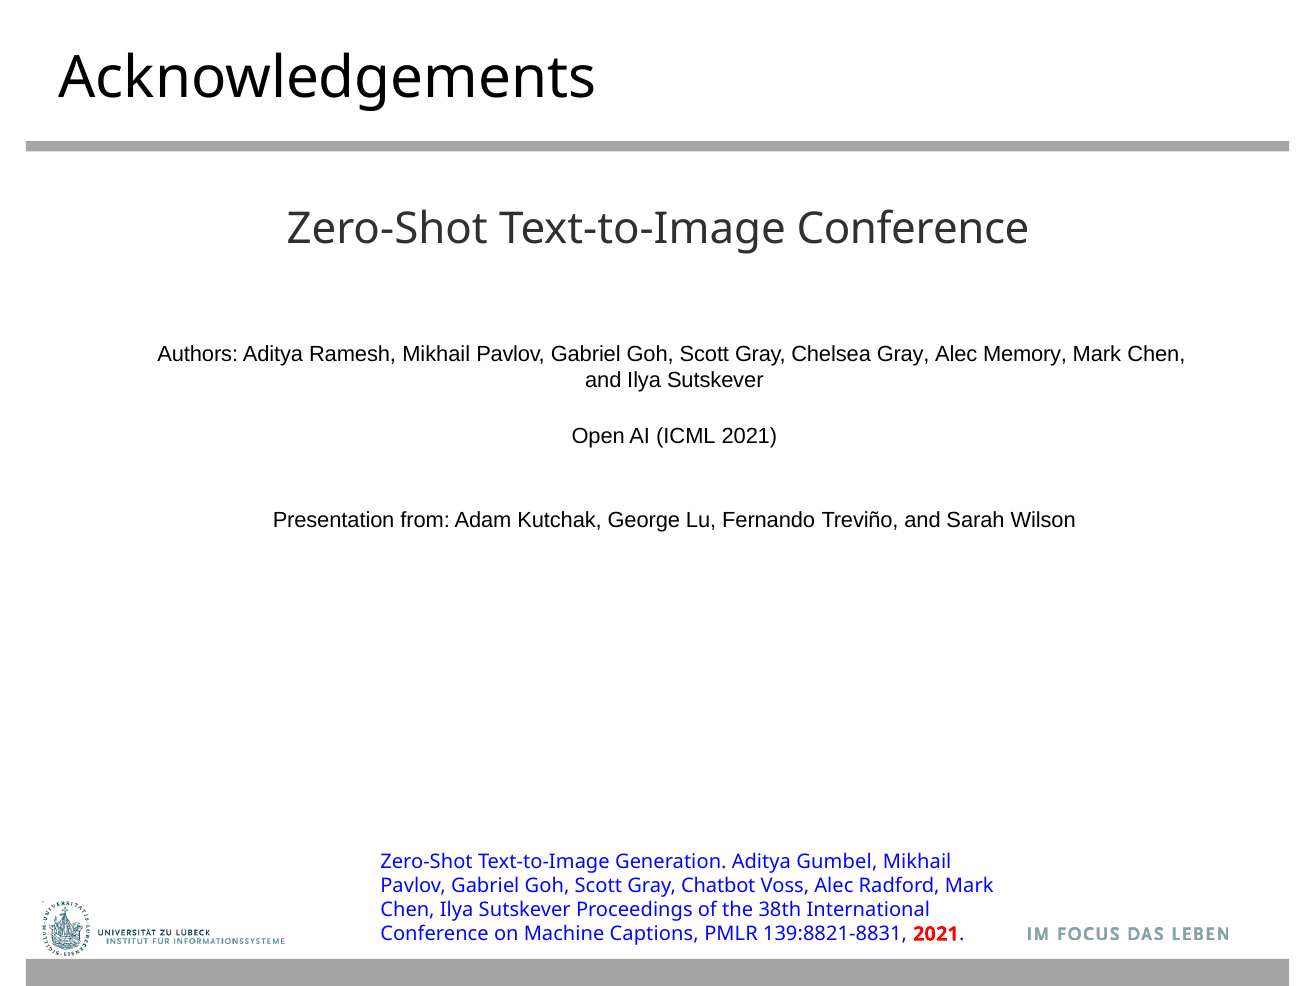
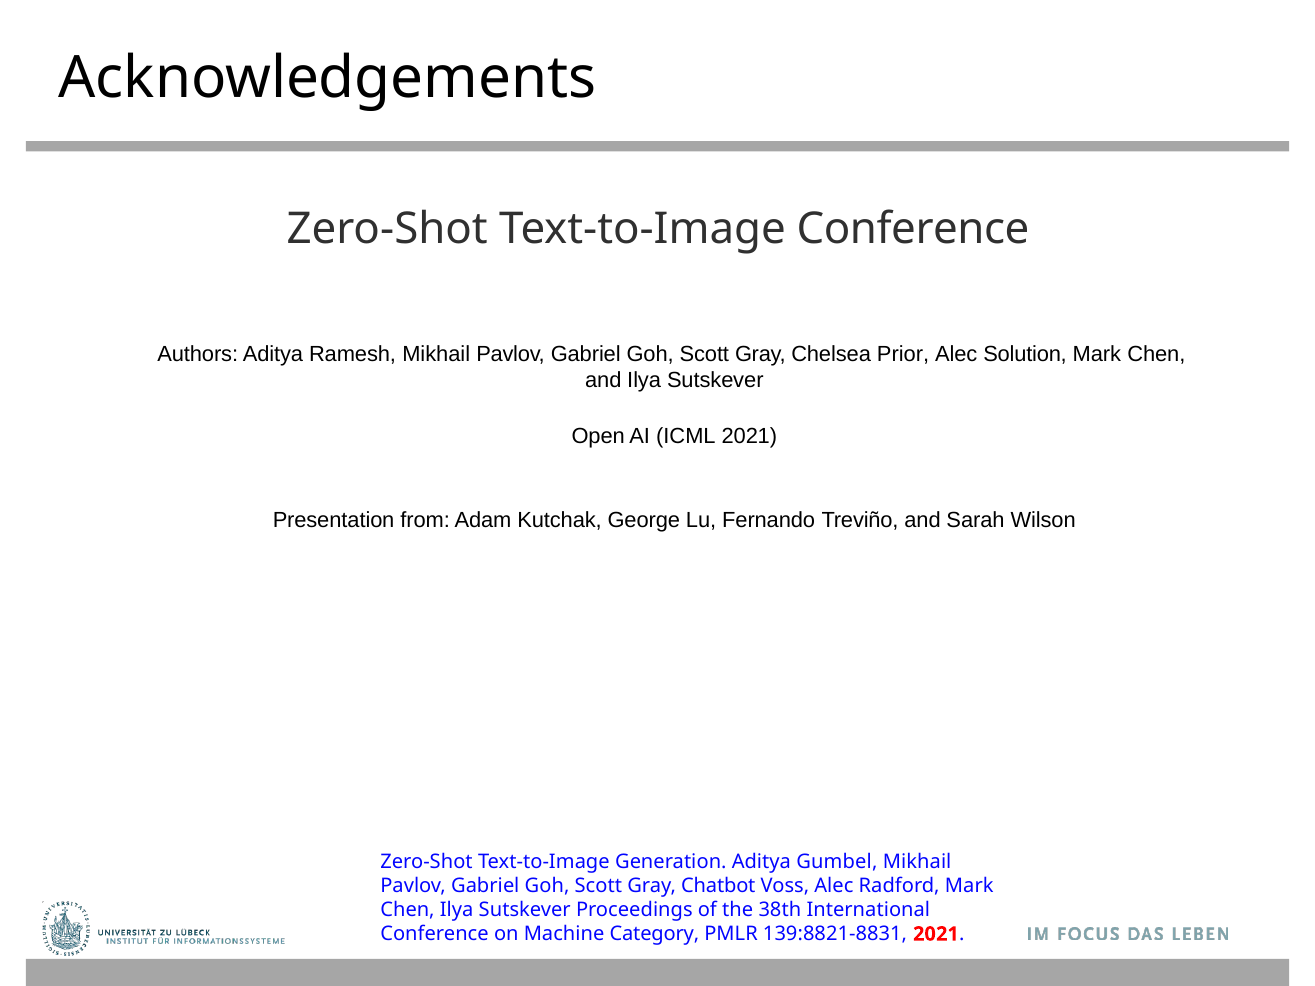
Chelsea Gray: Gray -> Prior (903, 354)
Memory: Memory -> Solution (1025, 354)
Captions: Captions -> Category (654, 934)
